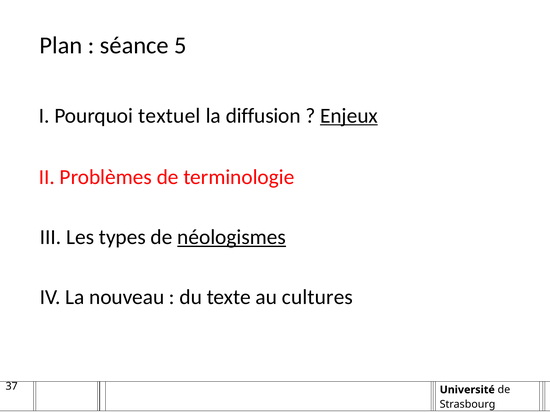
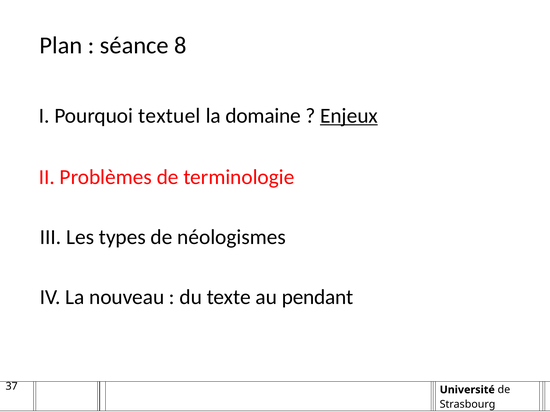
5: 5 -> 8 (180, 46)
diffusion: diffusion -> domaine (263, 116)
néologismes underline: present -> none (232, 237)
cultures: cultures -> pendant (318, 298)
